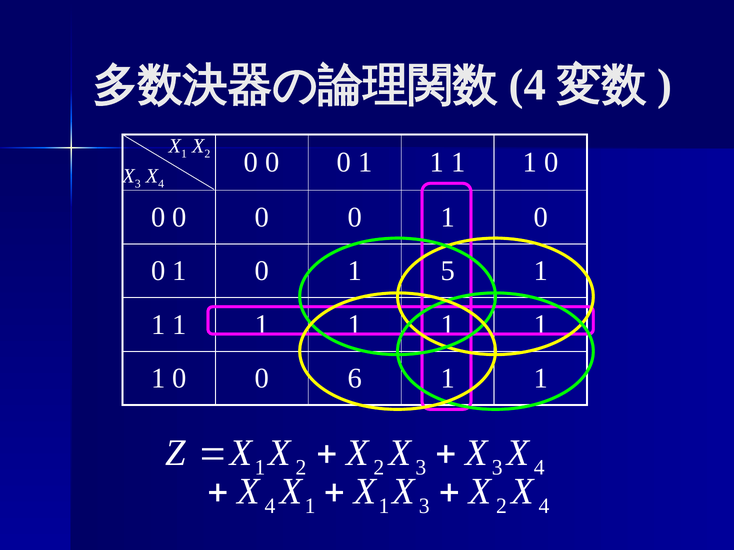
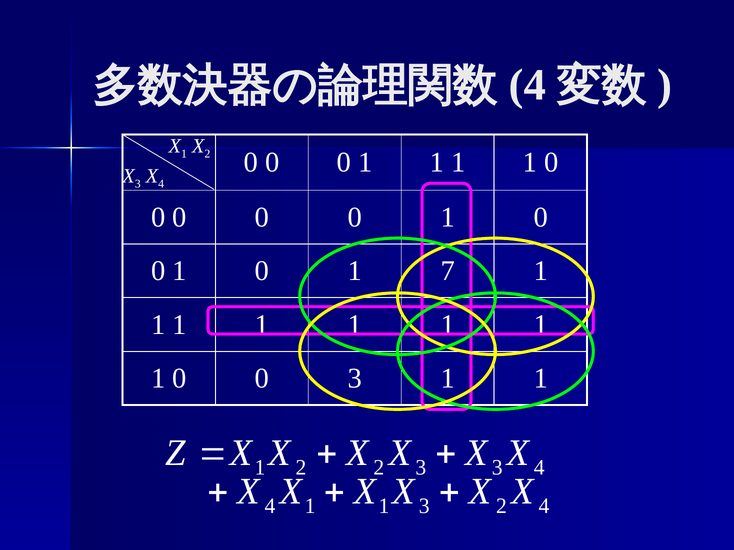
5: 5 -> 7 (448, 271)
0 6: 6 -> 3 (355, 379)
